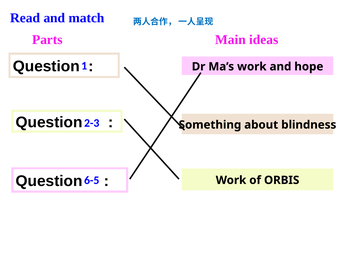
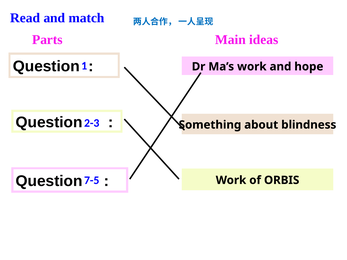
6-5: 6-5 -> 7-5 (92, 181)
